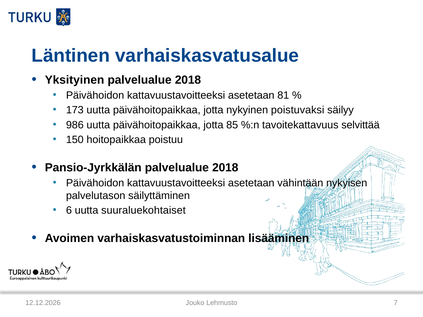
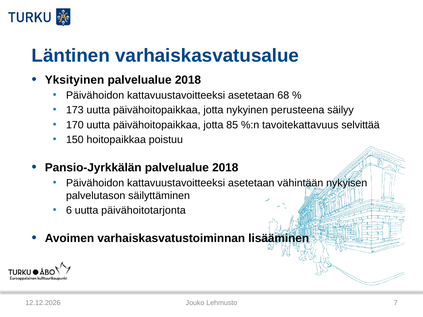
81: 81 -> 68 (283, 95)
poistuvaksi: poistuvaksi -> perusteena (298, 110)
986: 986 -> 170 (75, 125)
suuraluekohtaiset: suuraluekohtaiset -> päivähoitotarjonta (143, 211)
